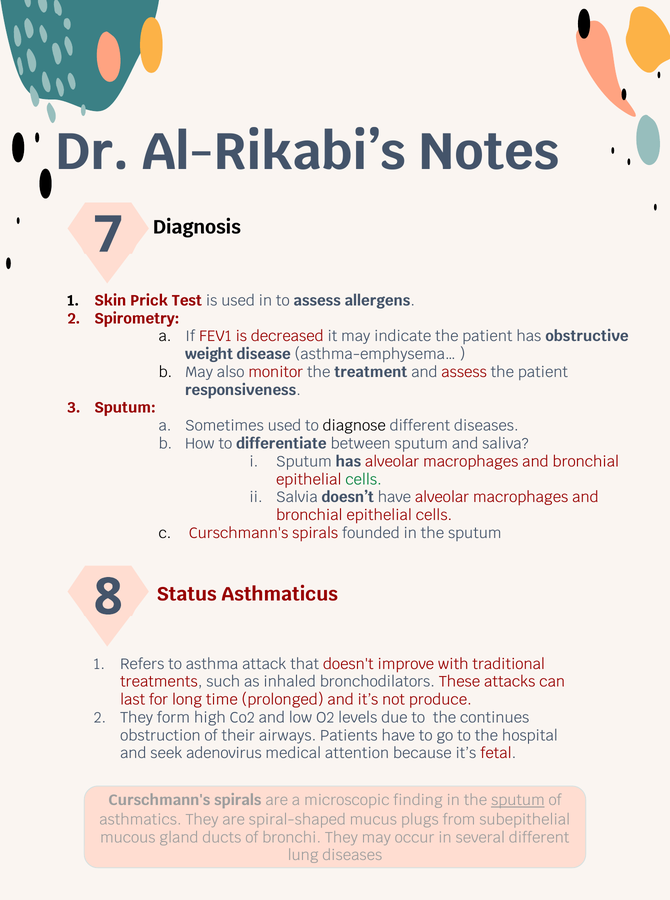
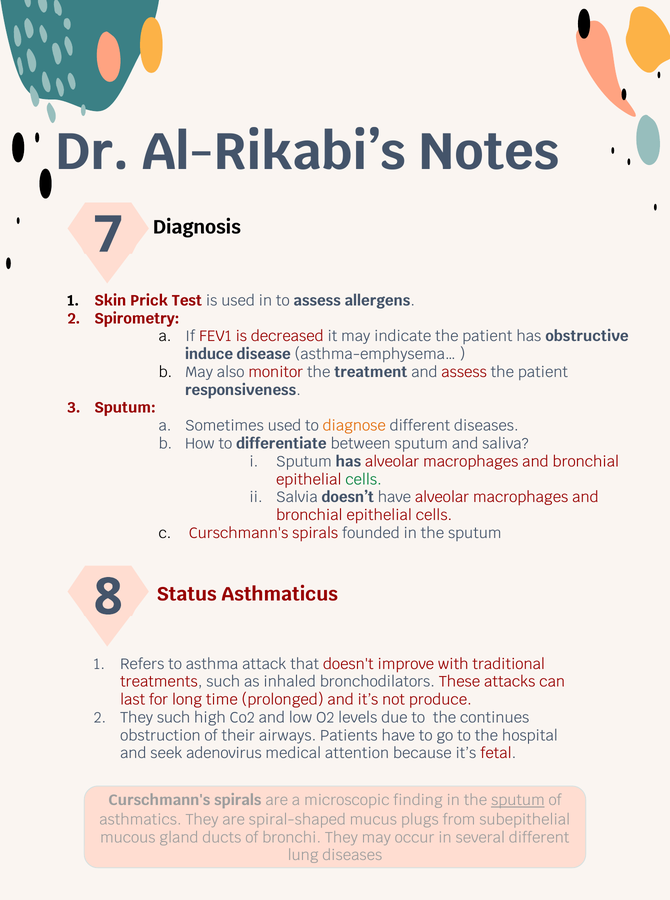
weight: weight -> induce (209, 354)
diagnose colour: black -> orange (354, 426)
They form: form -> such (174, 718)
